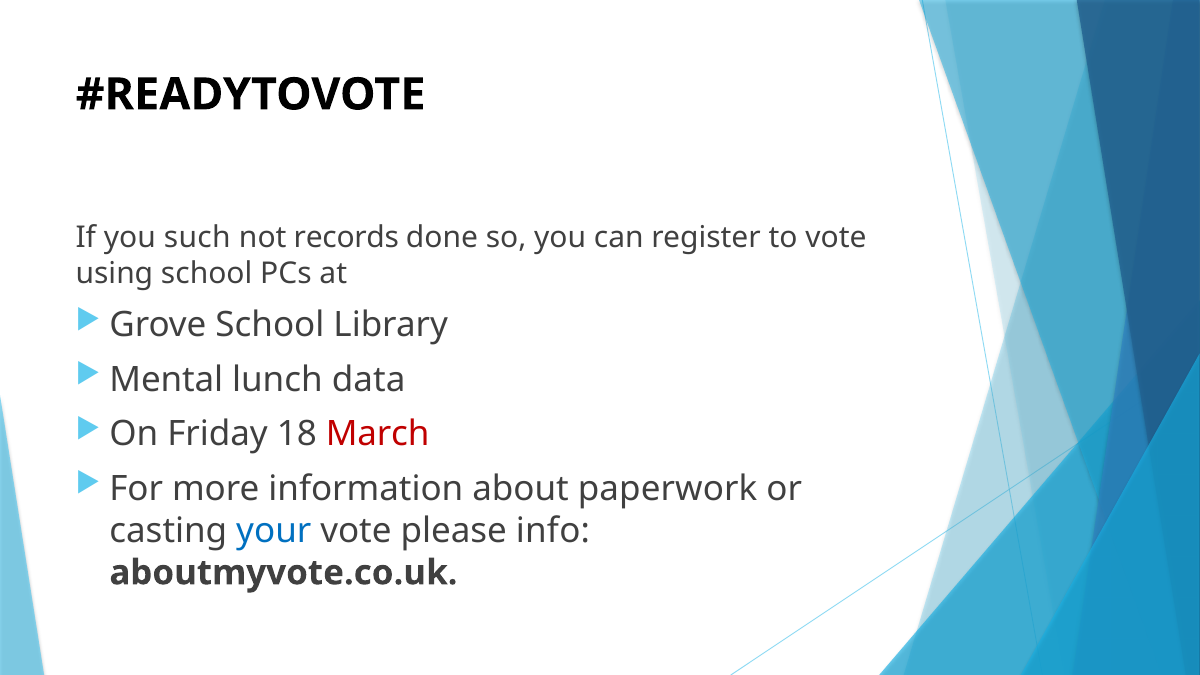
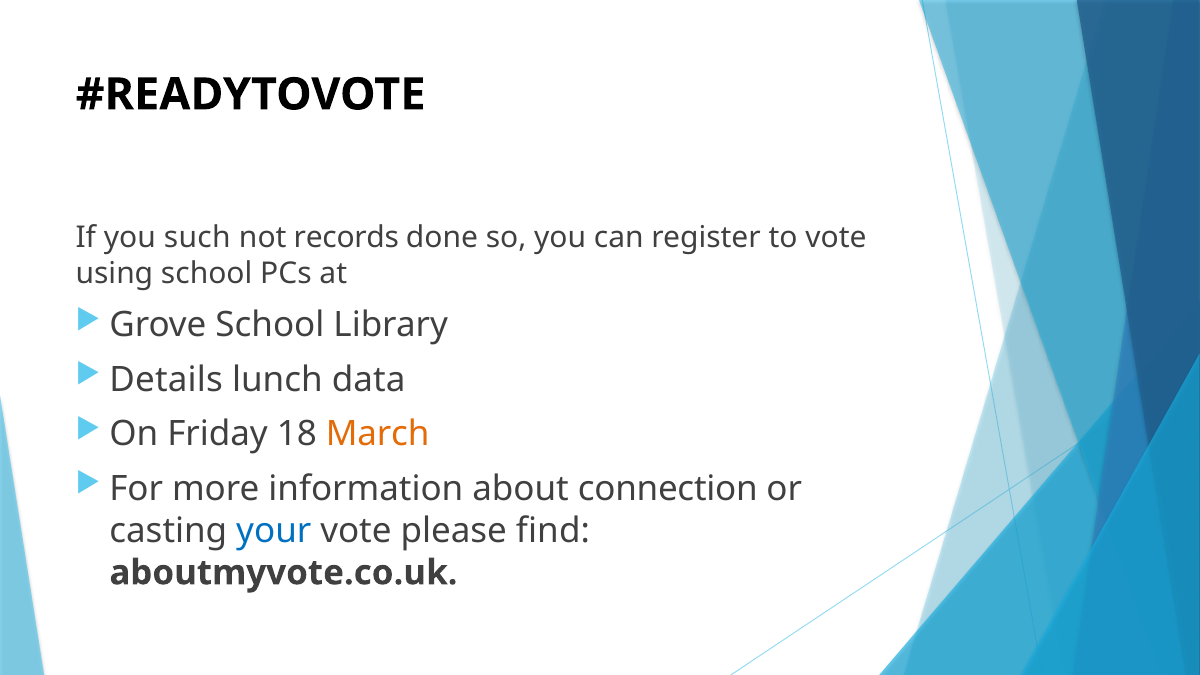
Mental: Mental -> Details (166, 380)
March colour: red -> orange (378, 434)
paperwork: paperwork -> connection (668, 489)
info: info -> find (553, 531)
